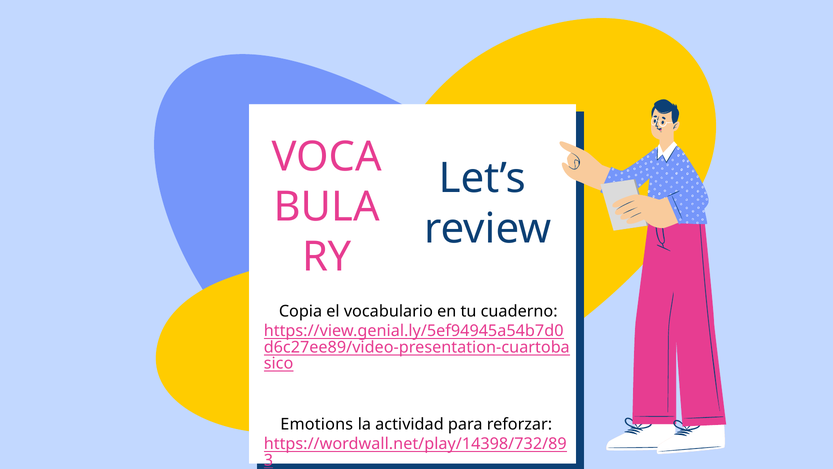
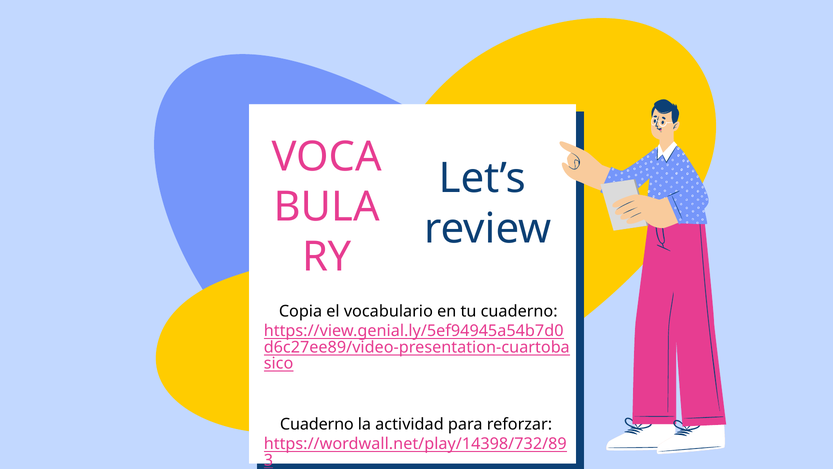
Emotions: Emotions -> Cuaderno (317, 424)
